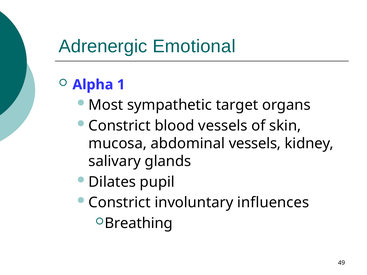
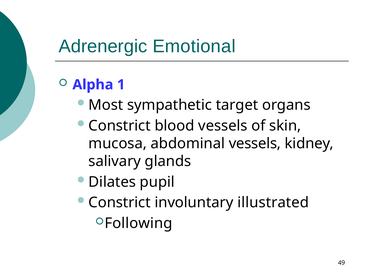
influences: influences -> illustrated (273, 203)
Breathing: Breathing -> Following (139, 223)
